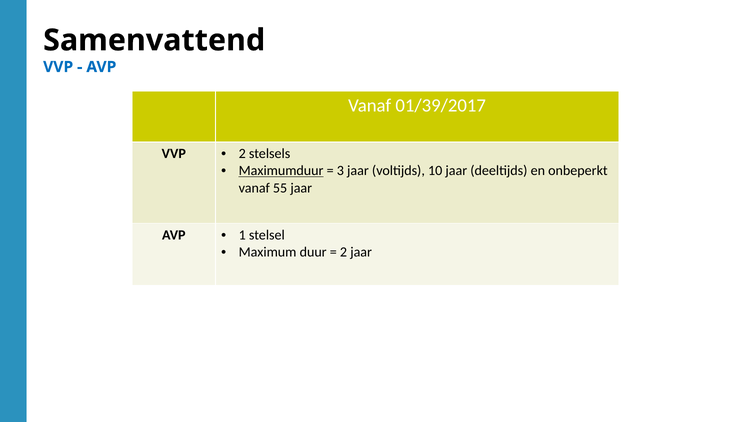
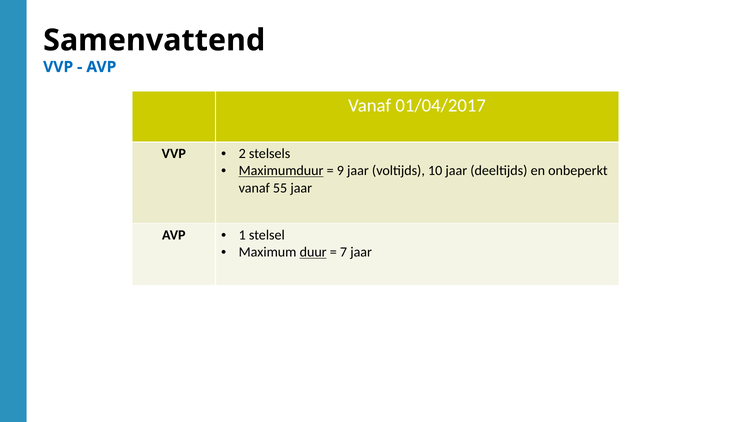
01/39/2017: 01/39/2017 -> 01/04/2017 (441, 106)
3: 3 -> 9 (340, 171)
duur underline: none -> present (313, 252)
2: 2 -> 7 (344, 252)
